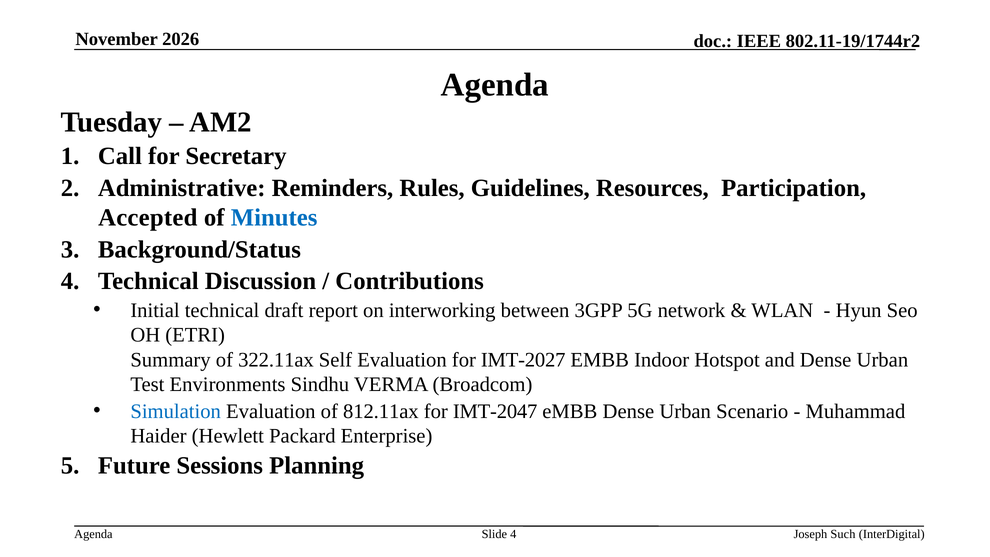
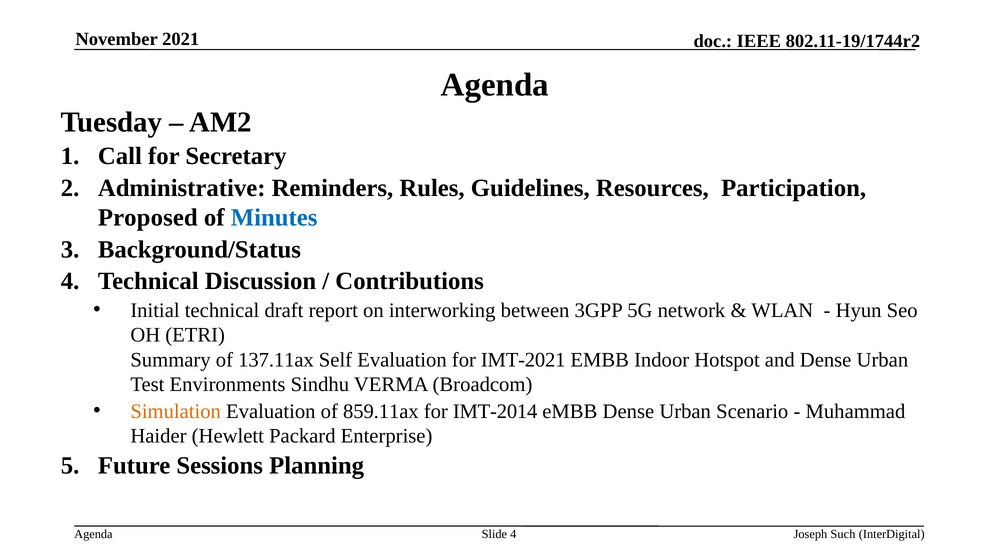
2026: 2026 -> 2021 (181, 39)
Accepted: Accepted -> Proposed (148, 218)
322.11ax: 322.11ax -> 137.11ax (276, 360)
IMT-2027: IMT-2027 -> IMT-2021 (523, 360)
Simulation colour: blue -> orange (176, 411)
812.11ax: 812.11ax -> 859.11ax (381, 411)
IMT-2047: IMT-2047 -> IMT-2014 (495, 411)
